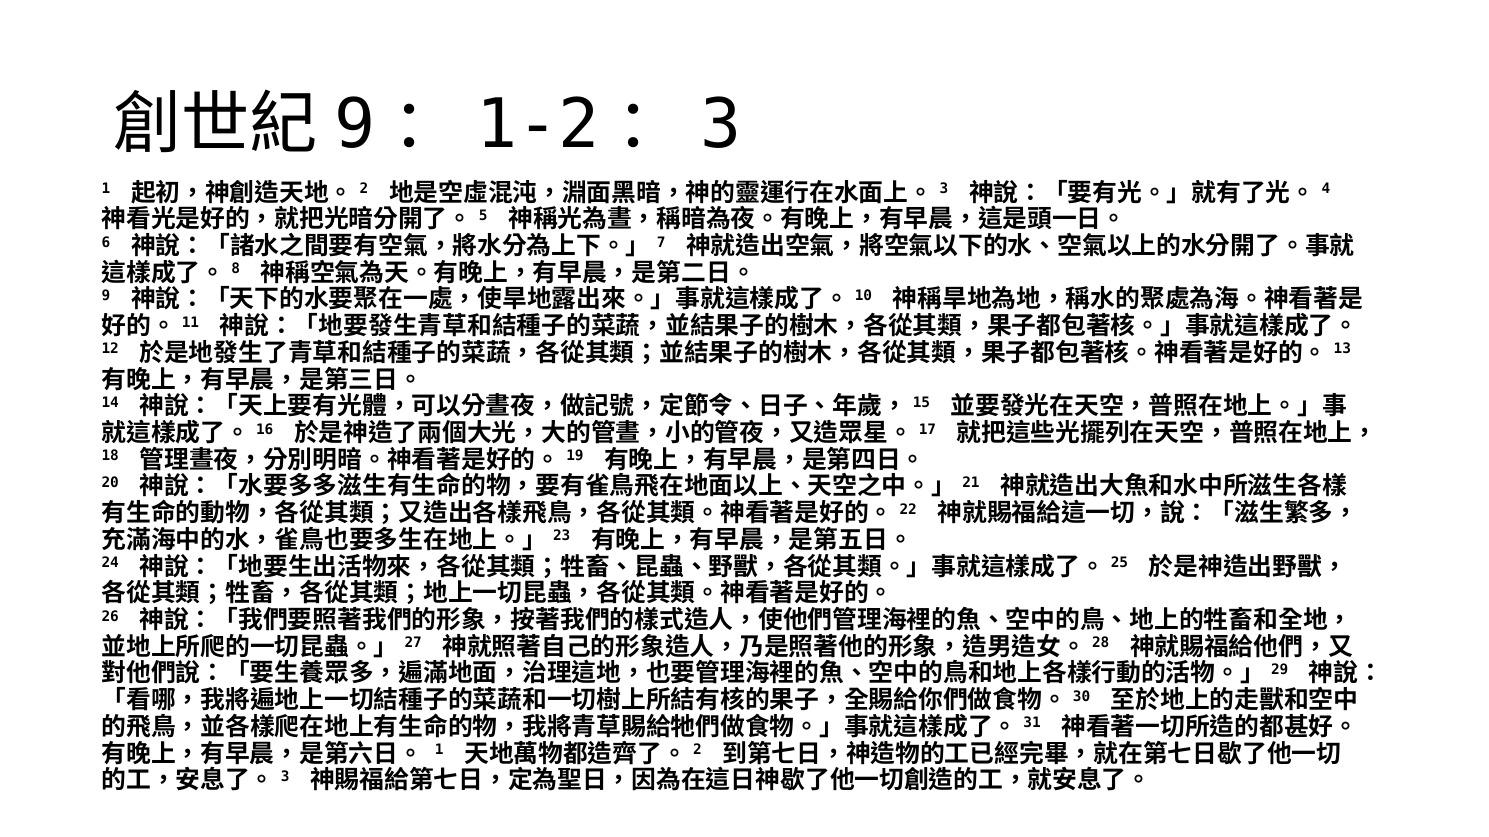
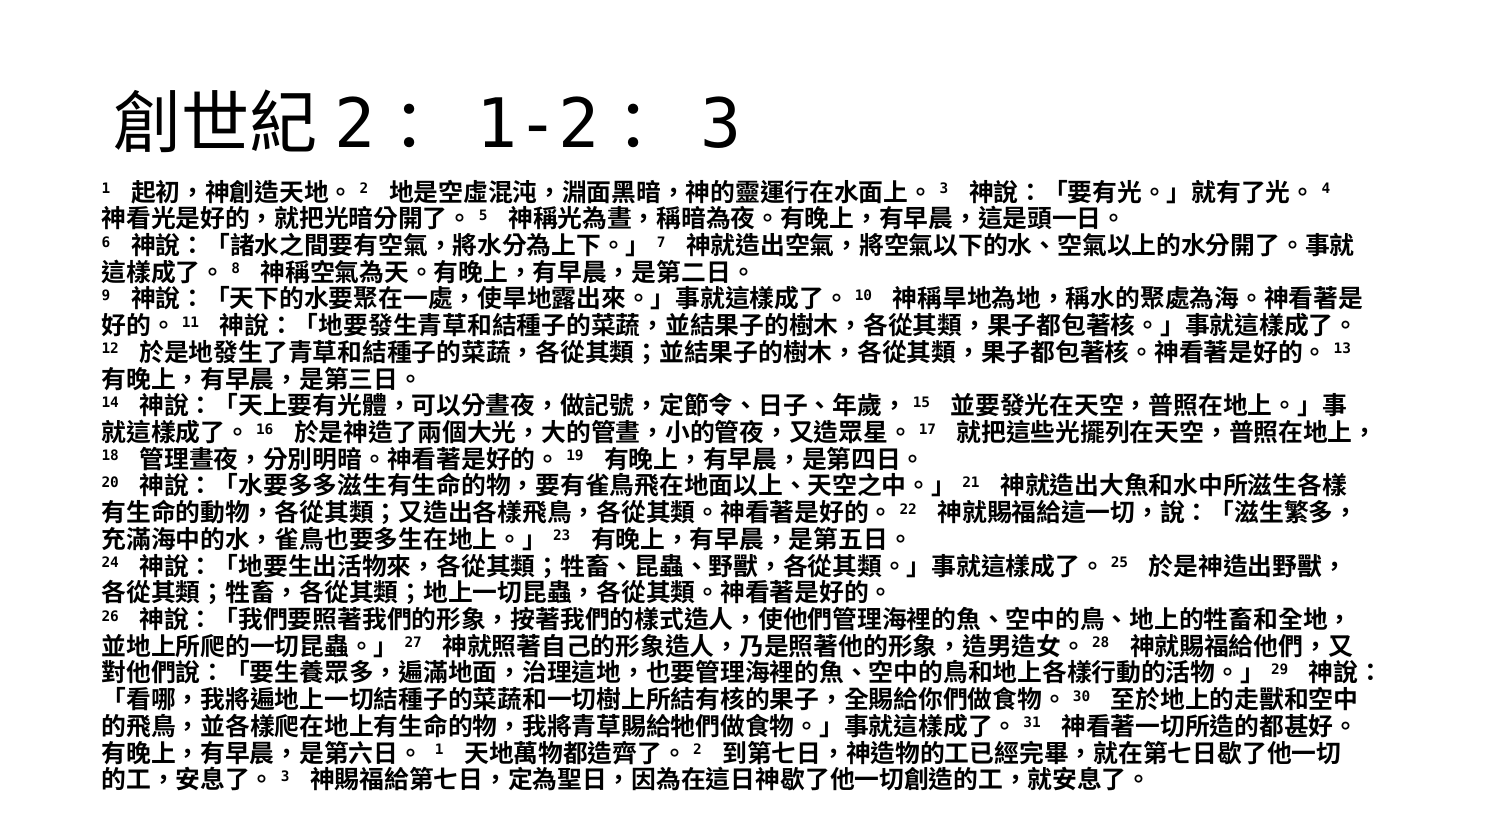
9: 9 -> 2 (355, 125)
